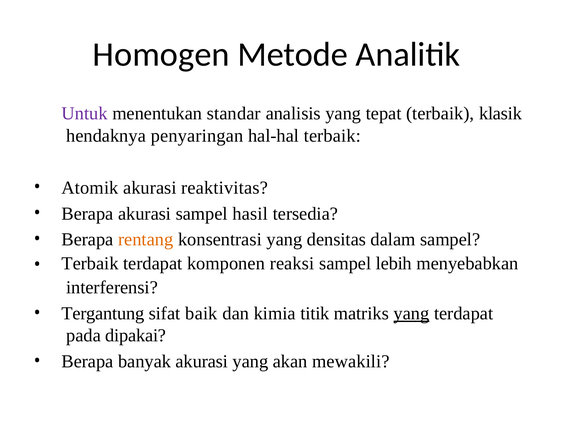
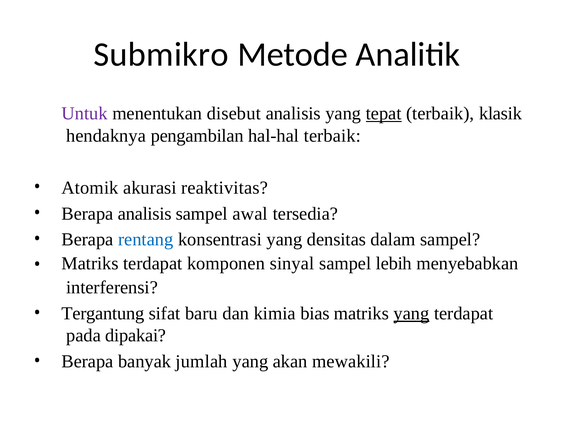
Homogen: Homogen -> Submikro (161, 54)
standar: standar -> disebut (234, 114)
tepat underline: none -> present (384, 114)
penyaringan: penyaringan -> pengambilan (197, 136)
Berapa akurasi: akurasi -> analisis (145, 214)
hasil: hasil -> awal (250, 214)
rentang colour: orange -> blue (146, 240)
Terbaik: Terbaik -> Matriks (90, 264)
reaksi: reaksi -> sinyal (292, 264)
baik: baik -> baru (201, 314)
titik: titik -> bias (315, 314)
banyak akurasi: akurasi -> jumlah (202, 362)
